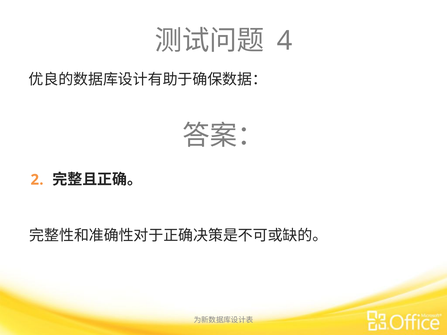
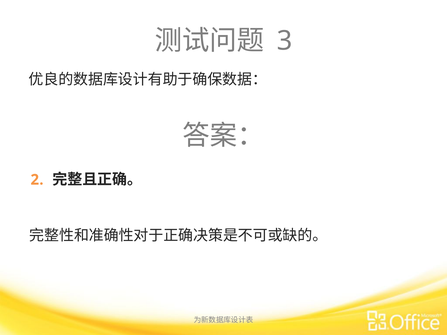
4: 4 -> 3 (285, 41)
